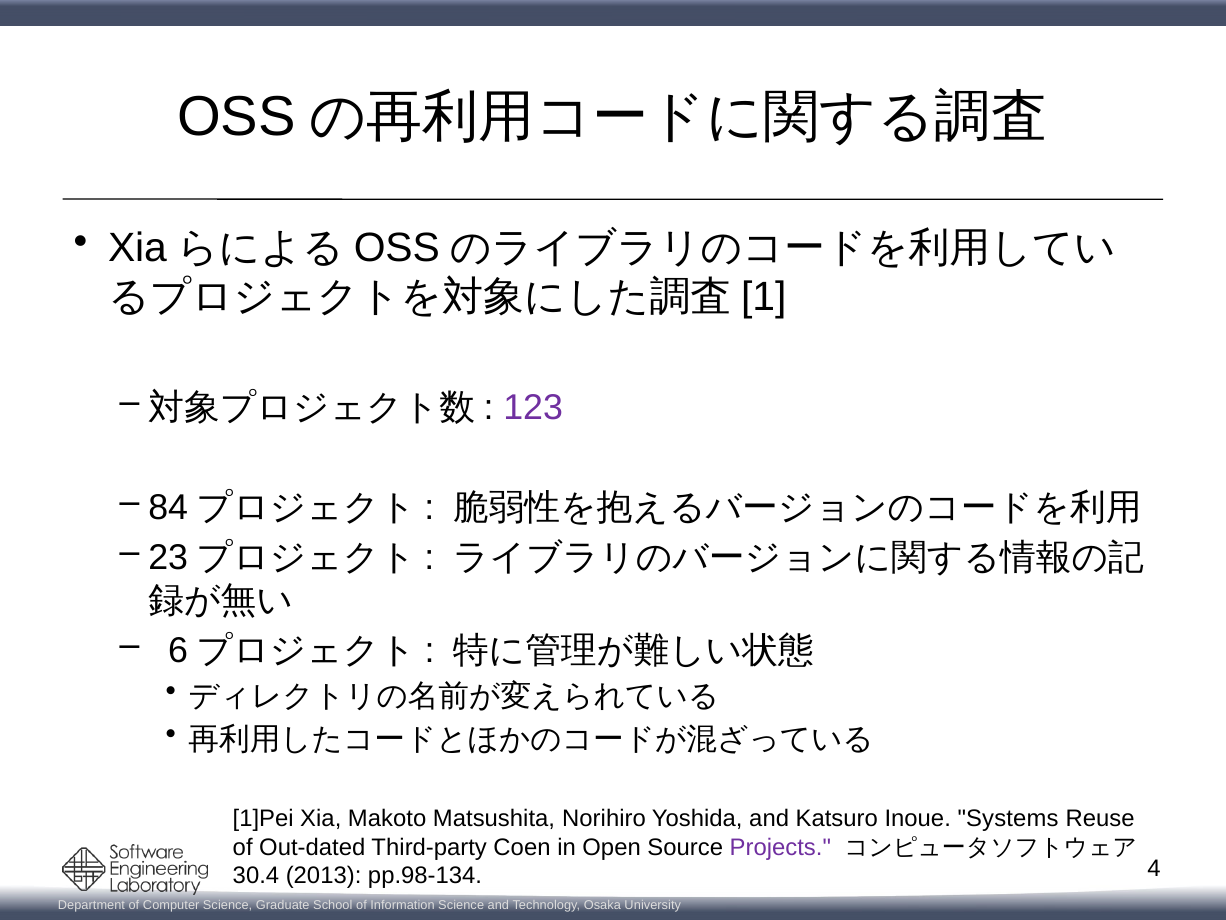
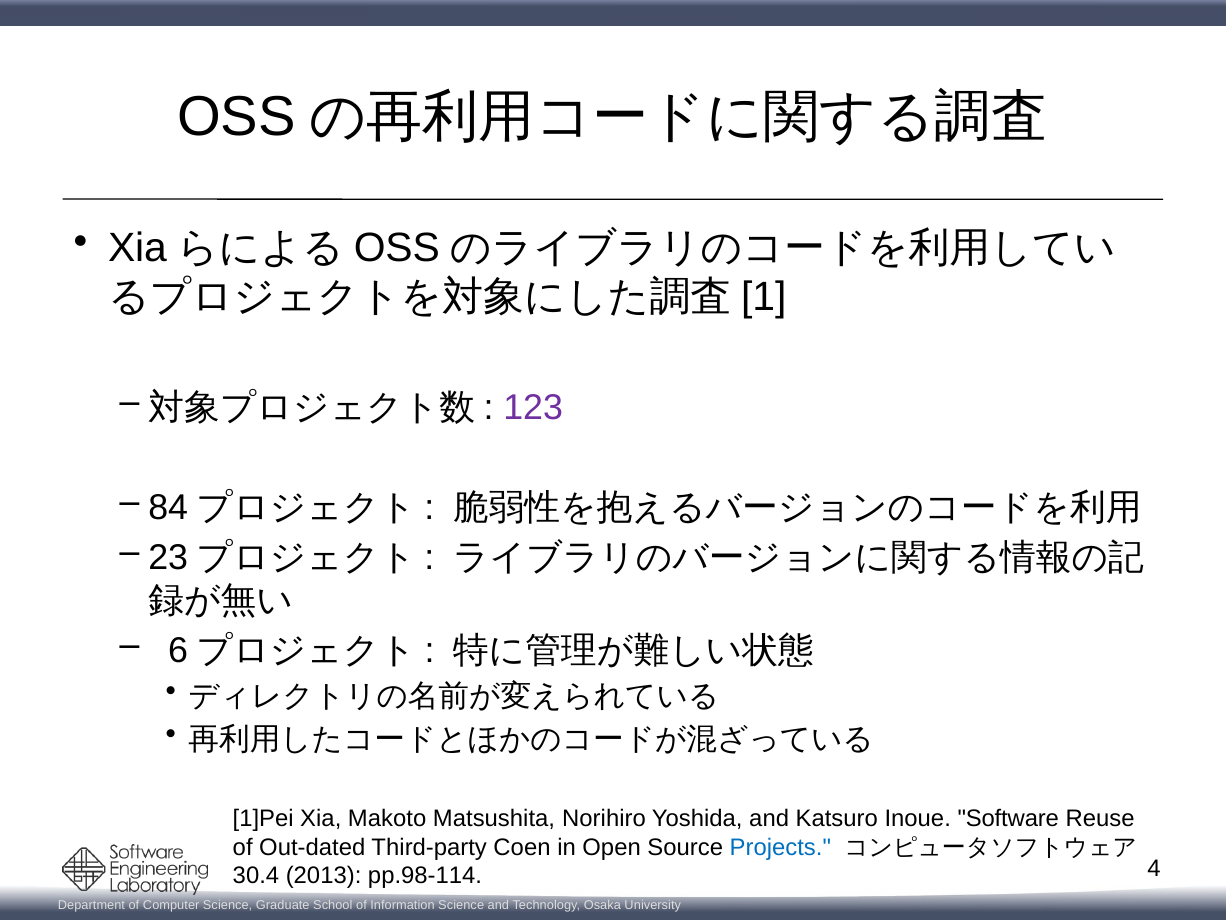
Systems: Systems -> Software (1008, 818)
Projects colour: purple -> blue (780, 847)
pp.98-134: pp.98-134 -> pp.98-114 (425, 876)
